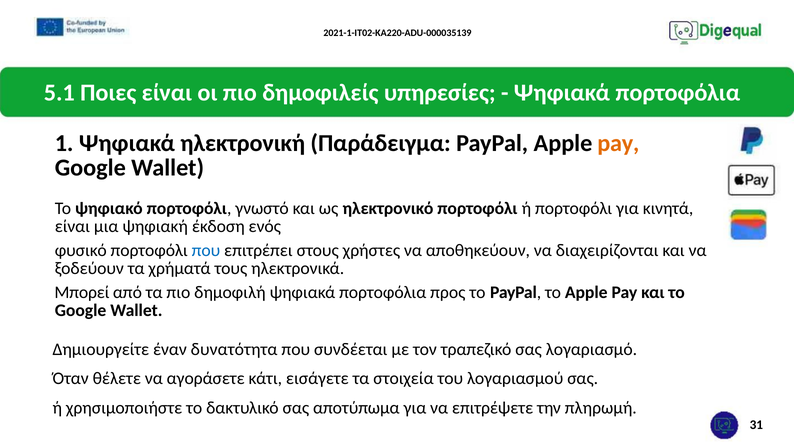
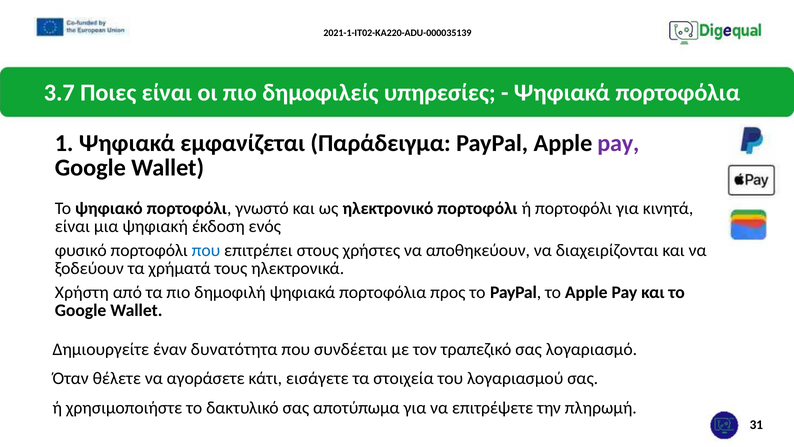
5.1: 5.1 -> 3.7 (59, 93)
ηλεκτρονική: ηλεκτρονική -> εμφανίζεται (243, 143)
pay colour: orange -> purple (618, 143)
Μπορεί: Μπορεί -> Χρήστη (82, 292)
